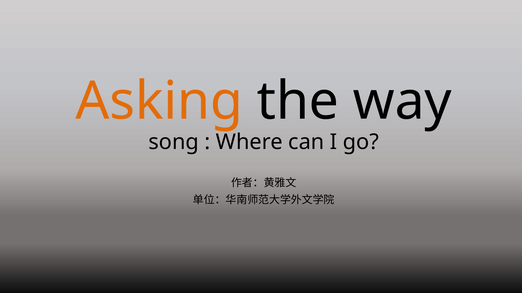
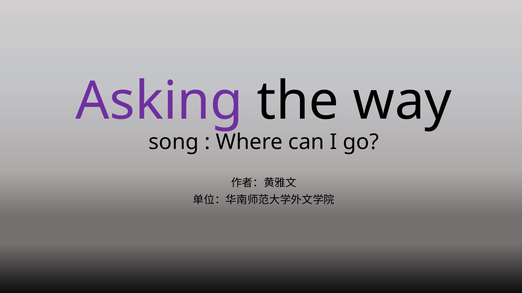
Asking colour: orange -> purple (159, 102)
